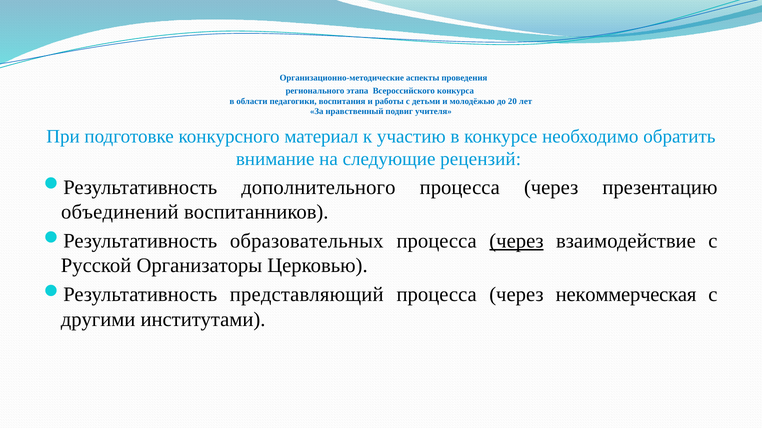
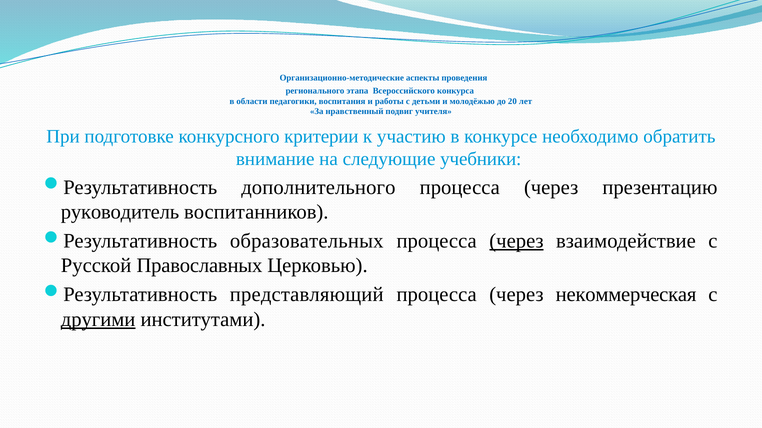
материал: материал -> критерии (321, 137)
рецензий: рецензий -> учебники (481, 159)
объединений: объединений -> руководитель (120, 212)
Организаторы: Организаторы -> Православных (199, 266)
другими underline: none -> present (98, 320)
